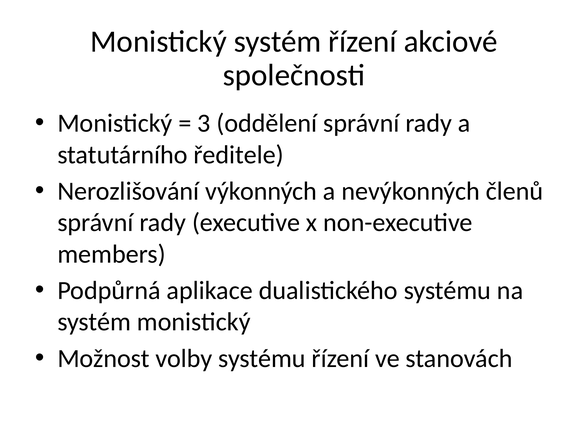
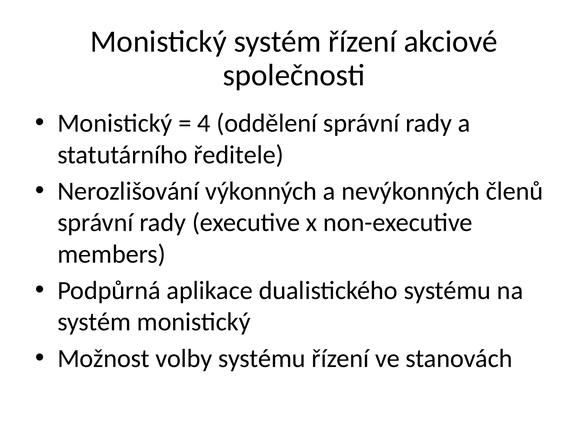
3: 3 -> 4 (204, 123)
